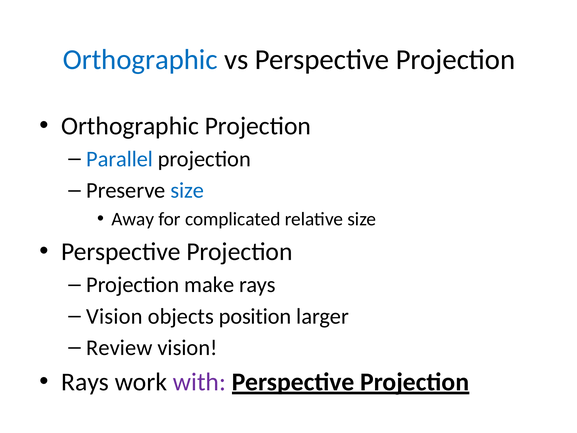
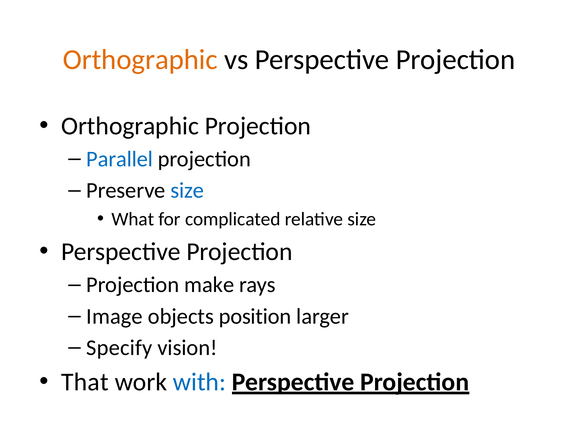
Orthographic colour: blue -> orange (140, 60)
Away: Away -> What (133, 219)
Vision: Vision -> Image (115, 316)
Review: Review -> Specify (119, 348)
Rays: Rays -> That (85, 382)
with colour: purple -> blue (199, 382)
